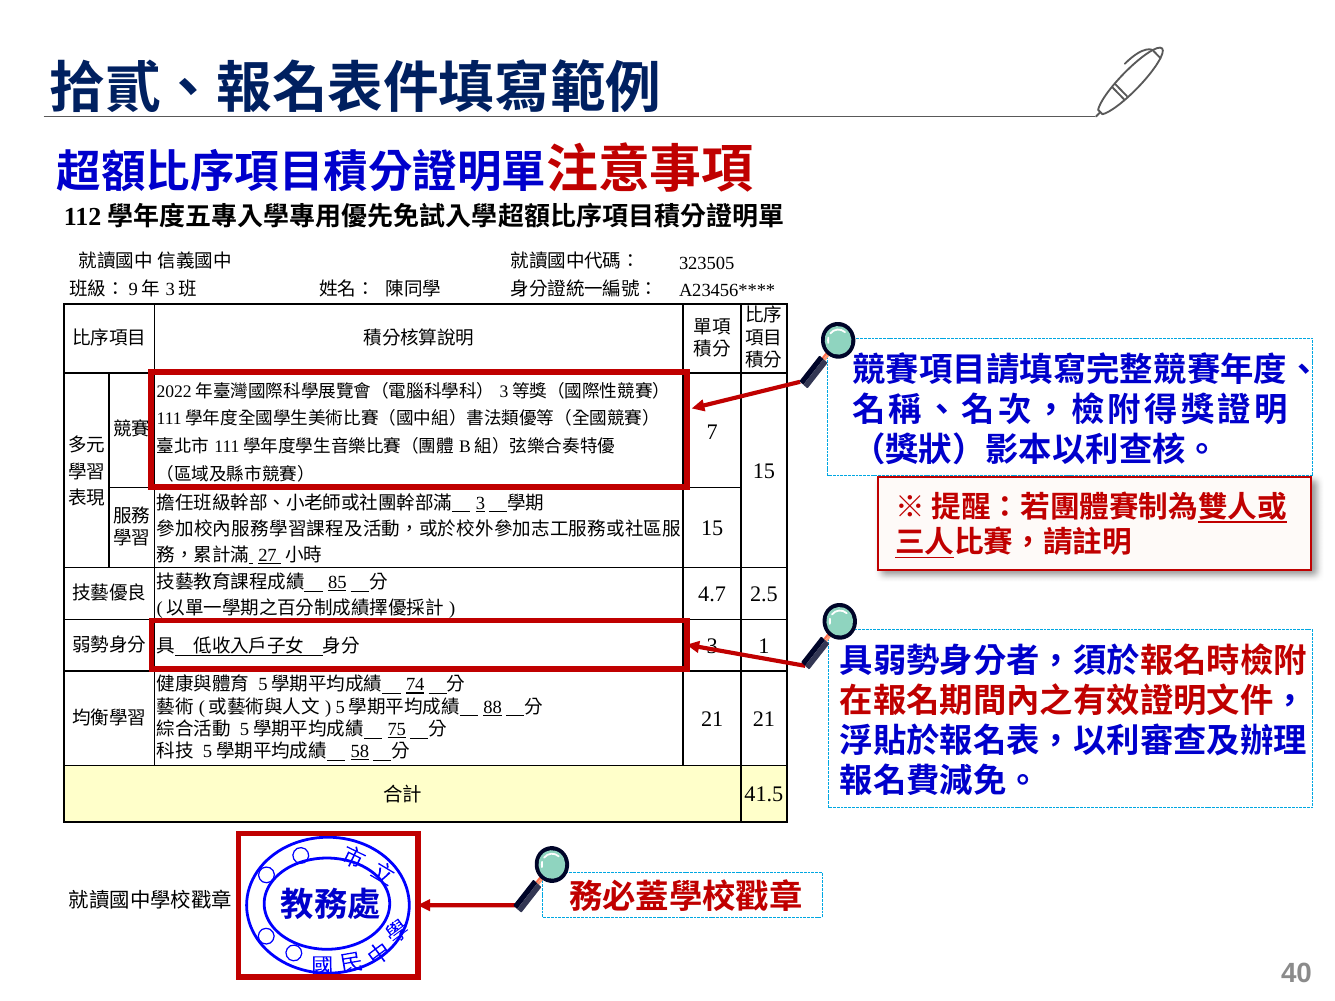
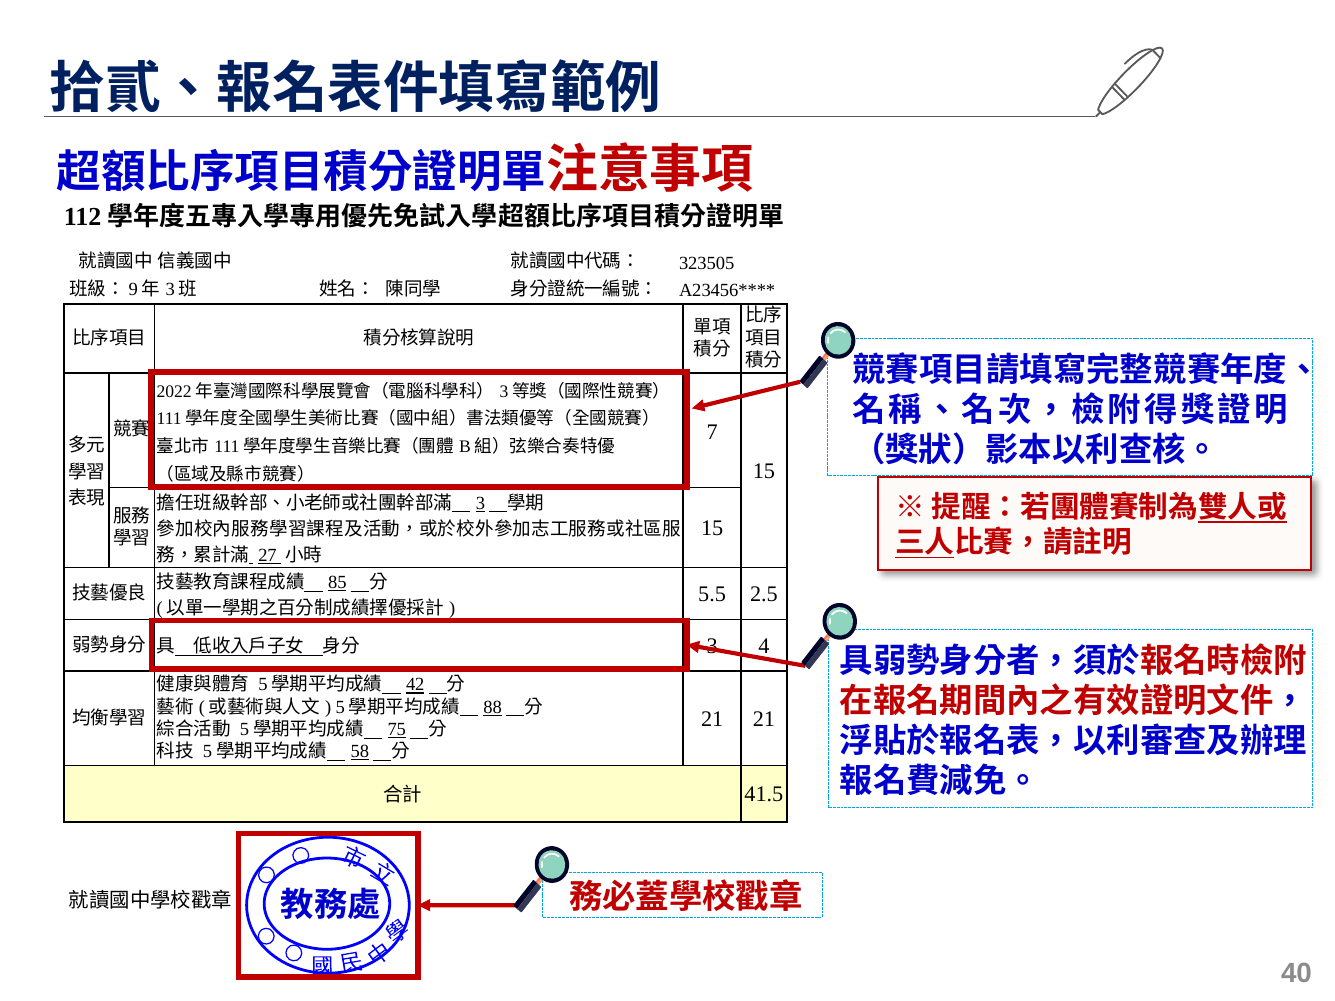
4.7: 4.7 -> 5.5 (712, 595)
1: 1 -> 4 (764, 646)
74: 74 -> 42 (415, 685)
